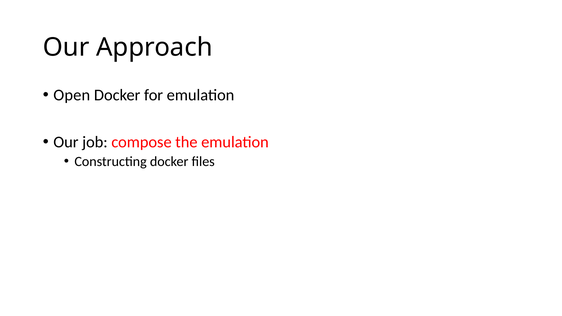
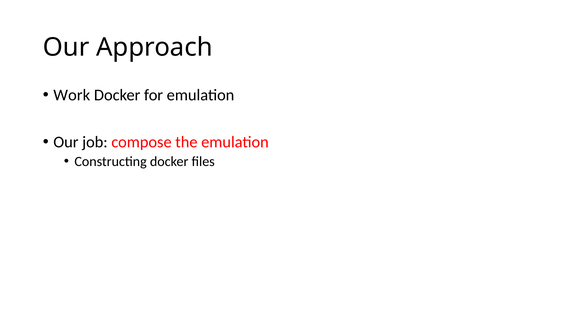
Open: Open -> Work (72, 95)
